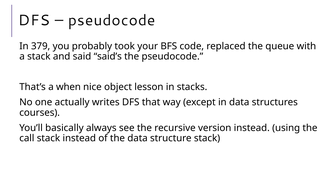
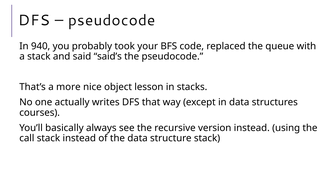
379: 379 -> 940 (41, 46)
when: when -> more (68, 87)
